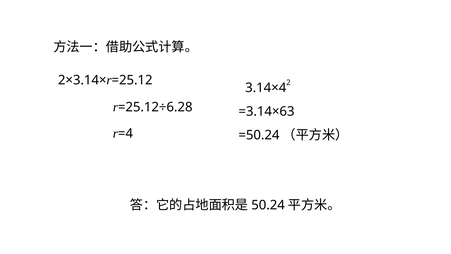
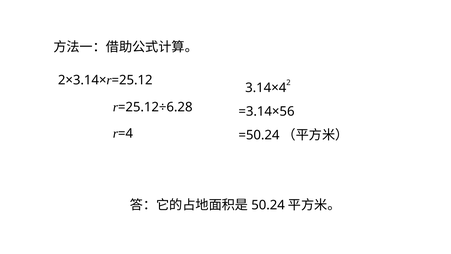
=3.14×63: =3.14×63 -> =3.14×56 (266, 111)
